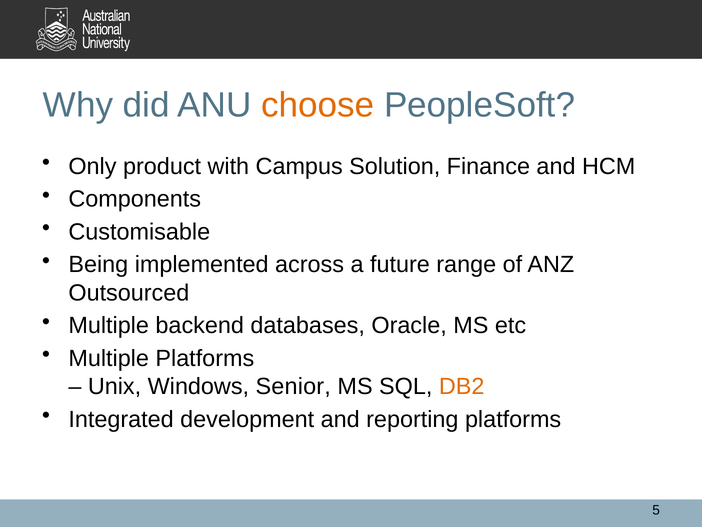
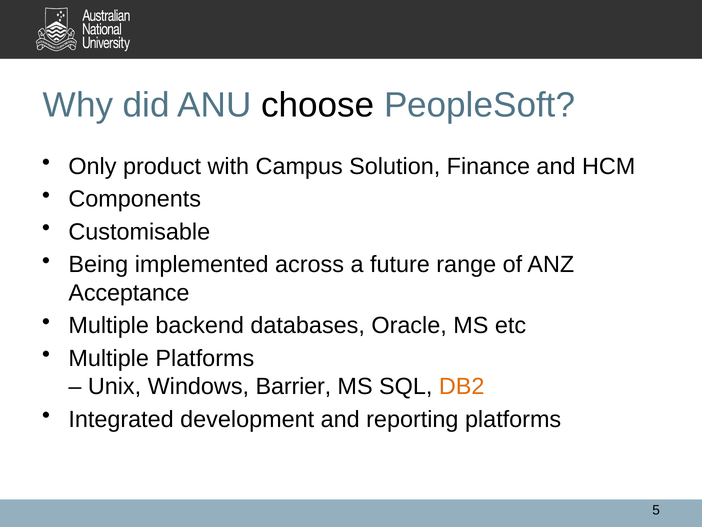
choose colour: orange -> black (318, 105)
Outsourced: Outsourced -> Acceptance (129, 293)
Senior: Senior -> Barrier (293, 386)
